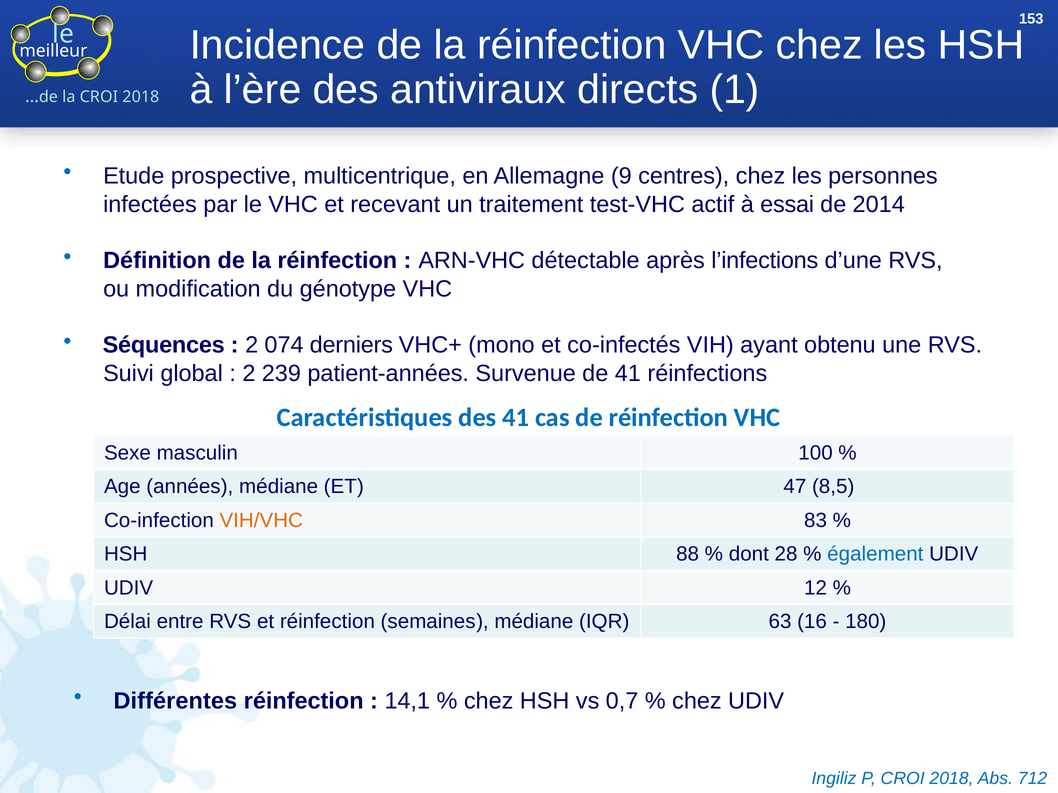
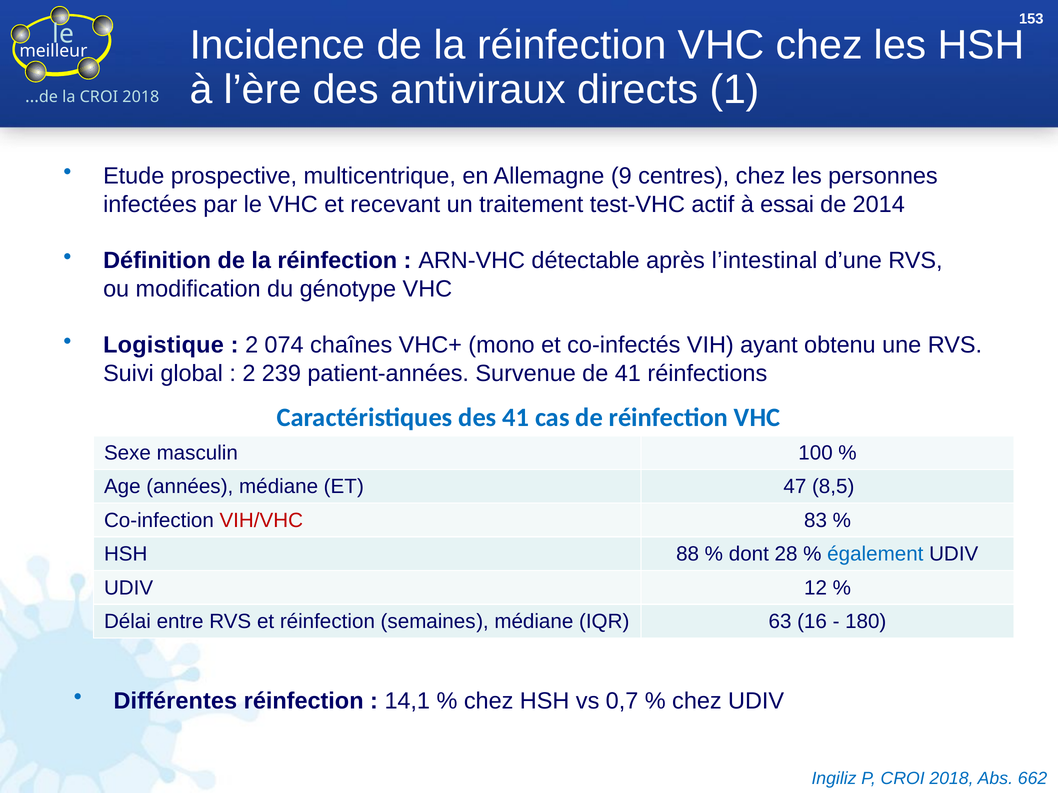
l’infections: l’infections -> l’intestinal (765, 261)
Séquences: Séquences -> Logistique (164, 345)
derniers: derniers -> chaînes (351, 345)
VIH/VHC colour: orange -> red (261, 521)
712: 712 -> 662 (1033, 779)
